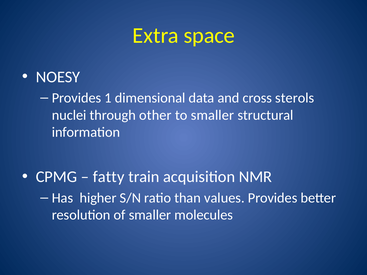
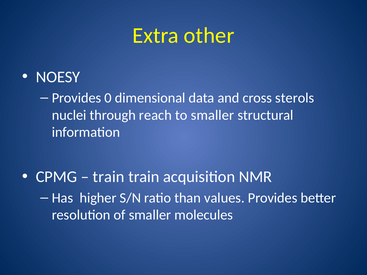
space: space -> other (209, 36)
1: 1 -> 0 (108, 98)
other: other -> reach (155, 115)
fatty: fatty -> train (109, 177)
